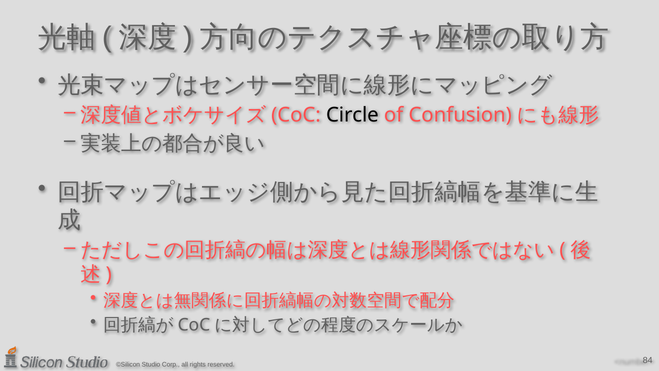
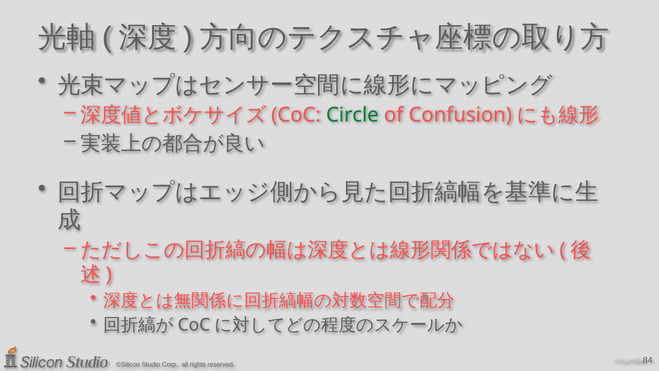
Circle colour: black -> green (352, 115)
